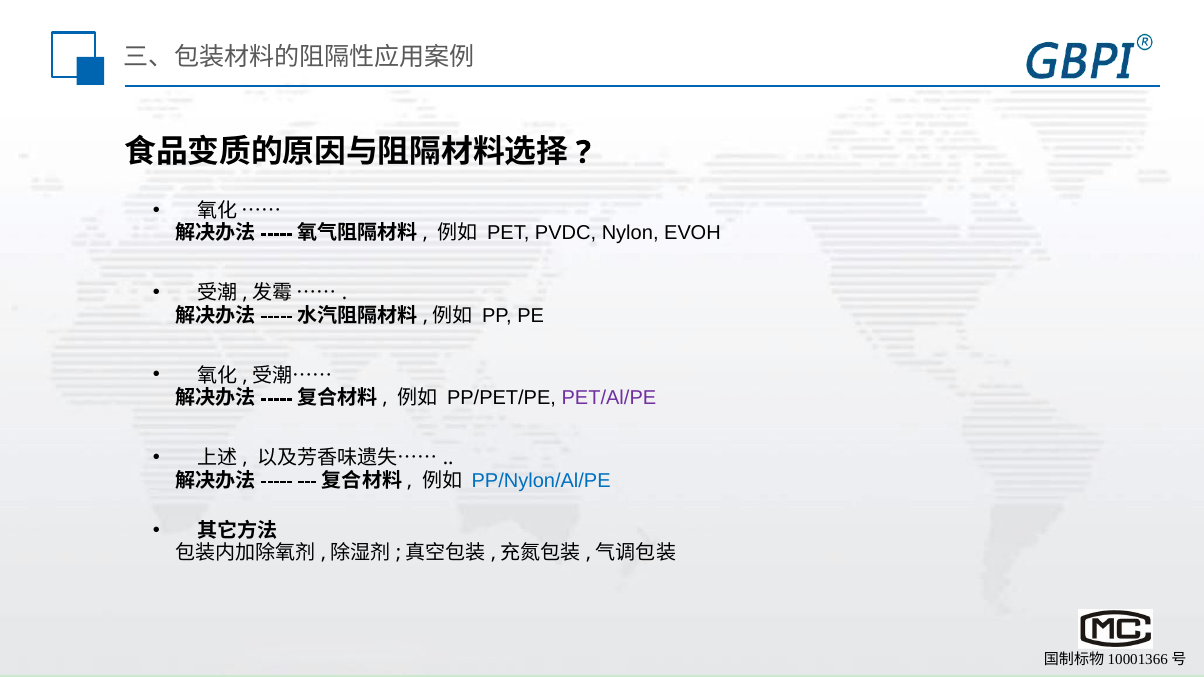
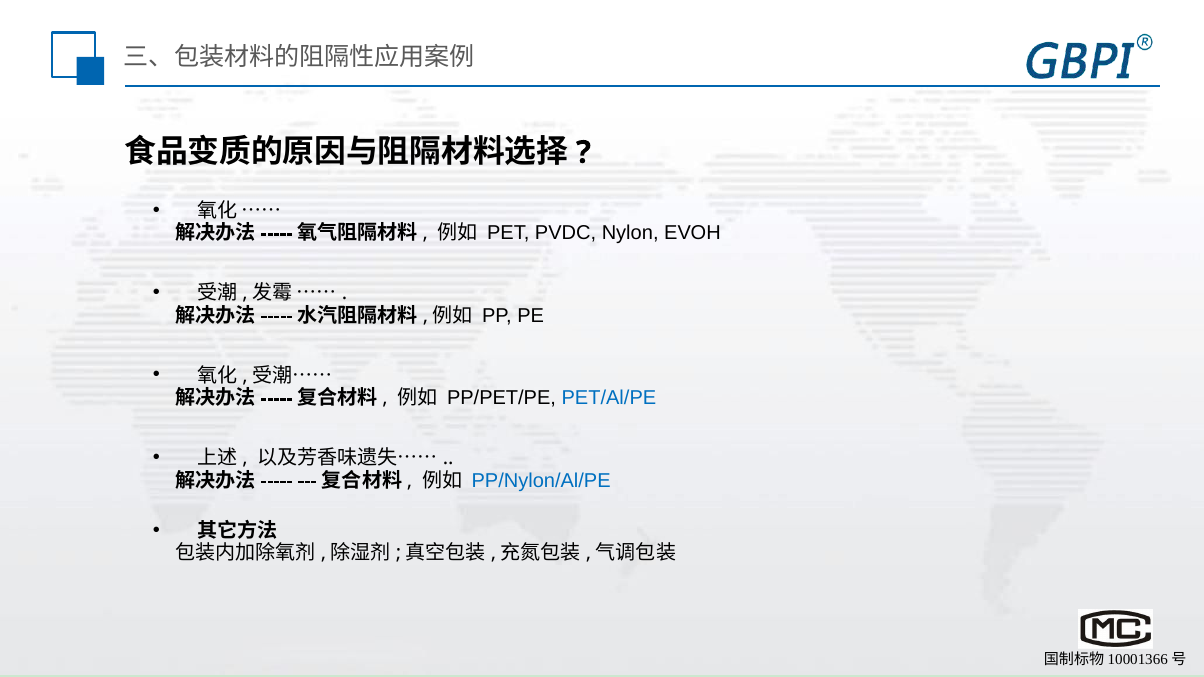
PET/Al/PE colour: purple -> blue (609, 398)
